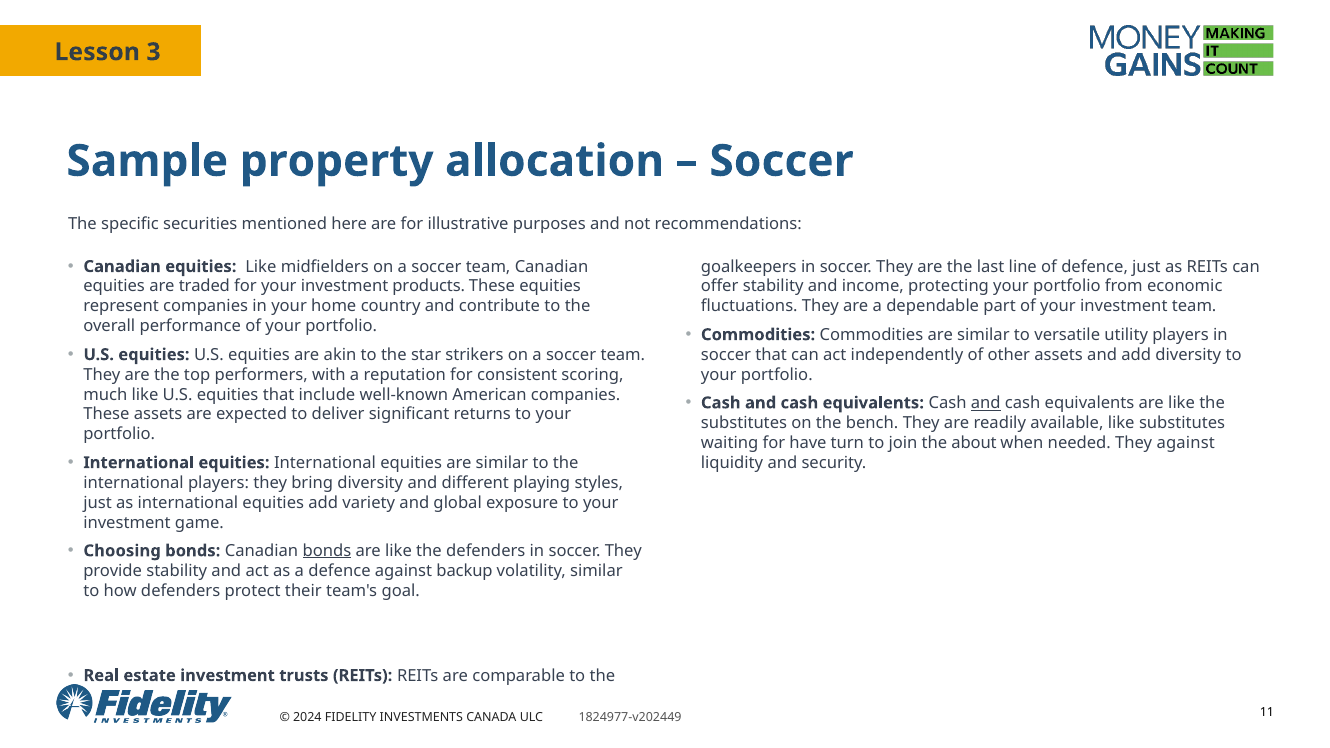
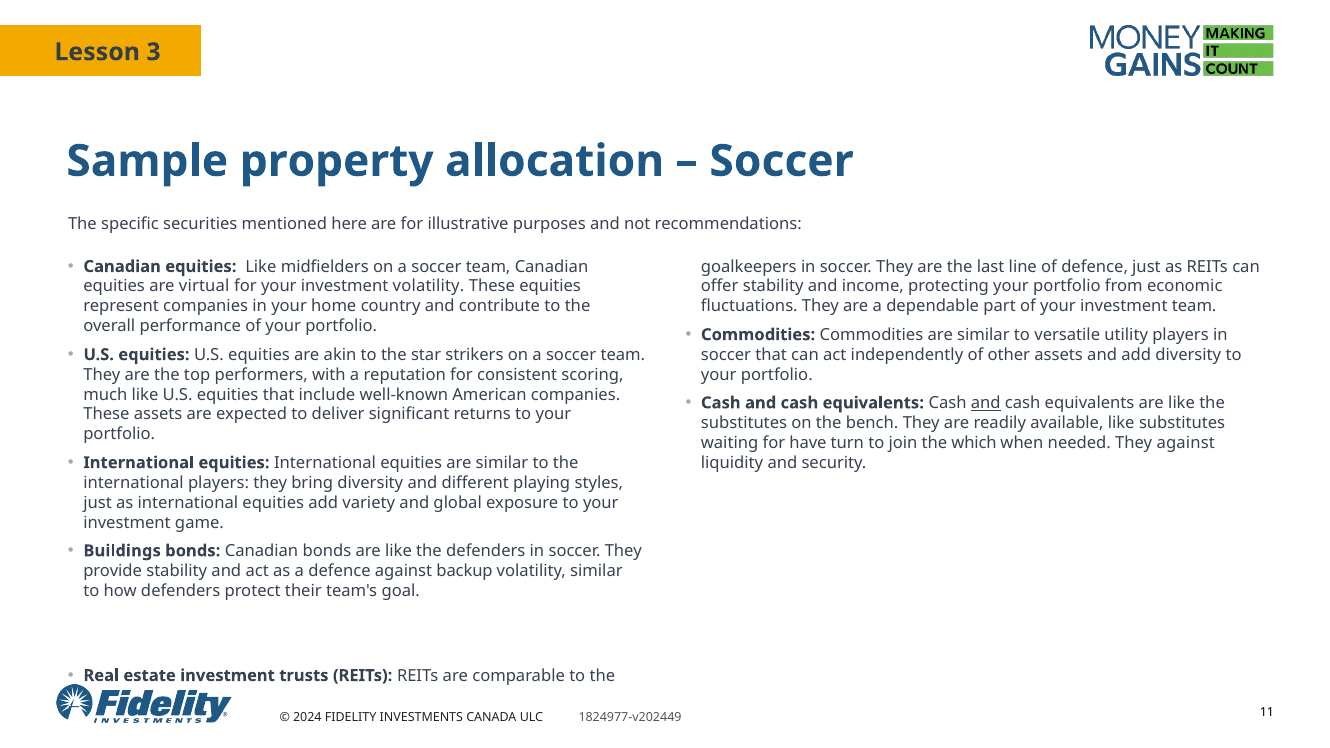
traded: traded -> virtual (204, 287)
investment products: products -> volatility (429, 287)
about: about -> which (974, 443)
Choosing: Choosing -> Buildings (122, 551)
bonds underline: present -> none (327, 551)
